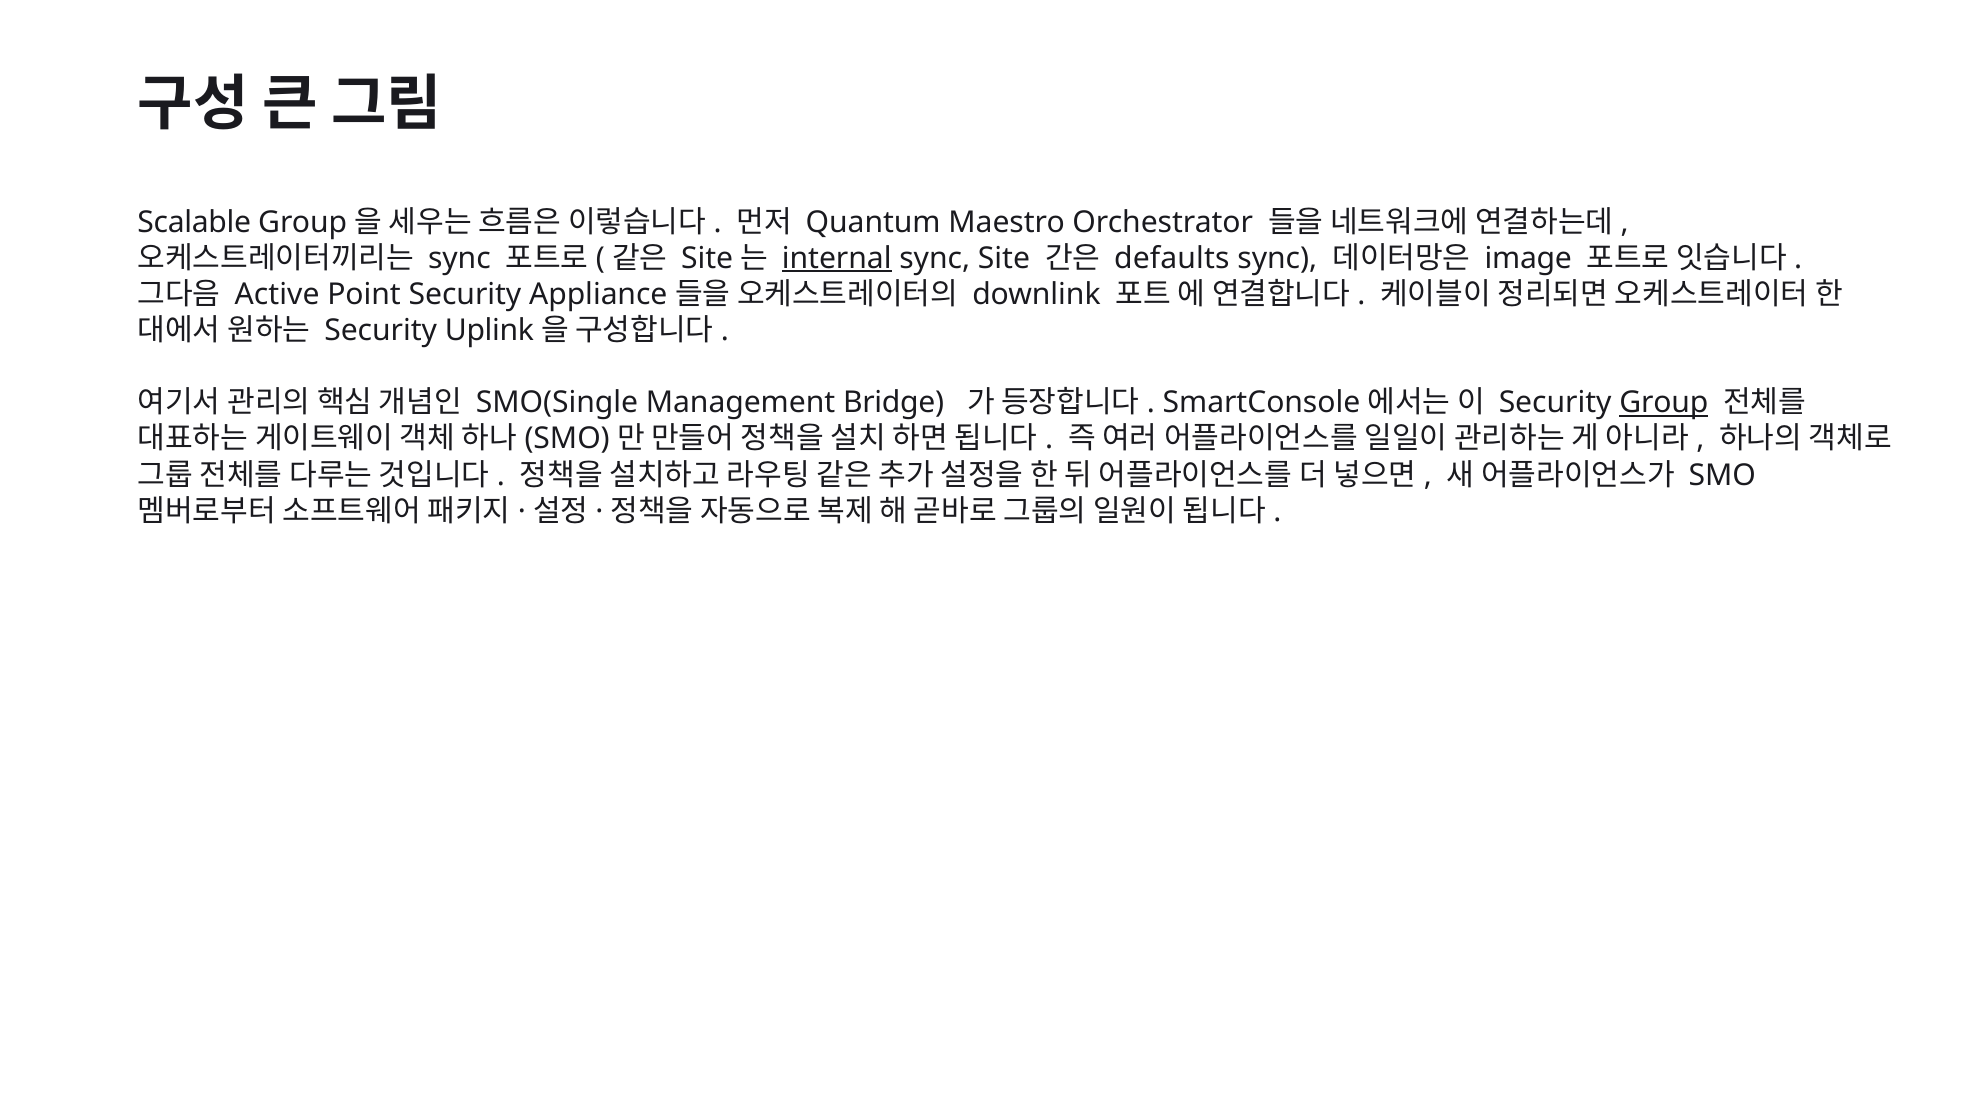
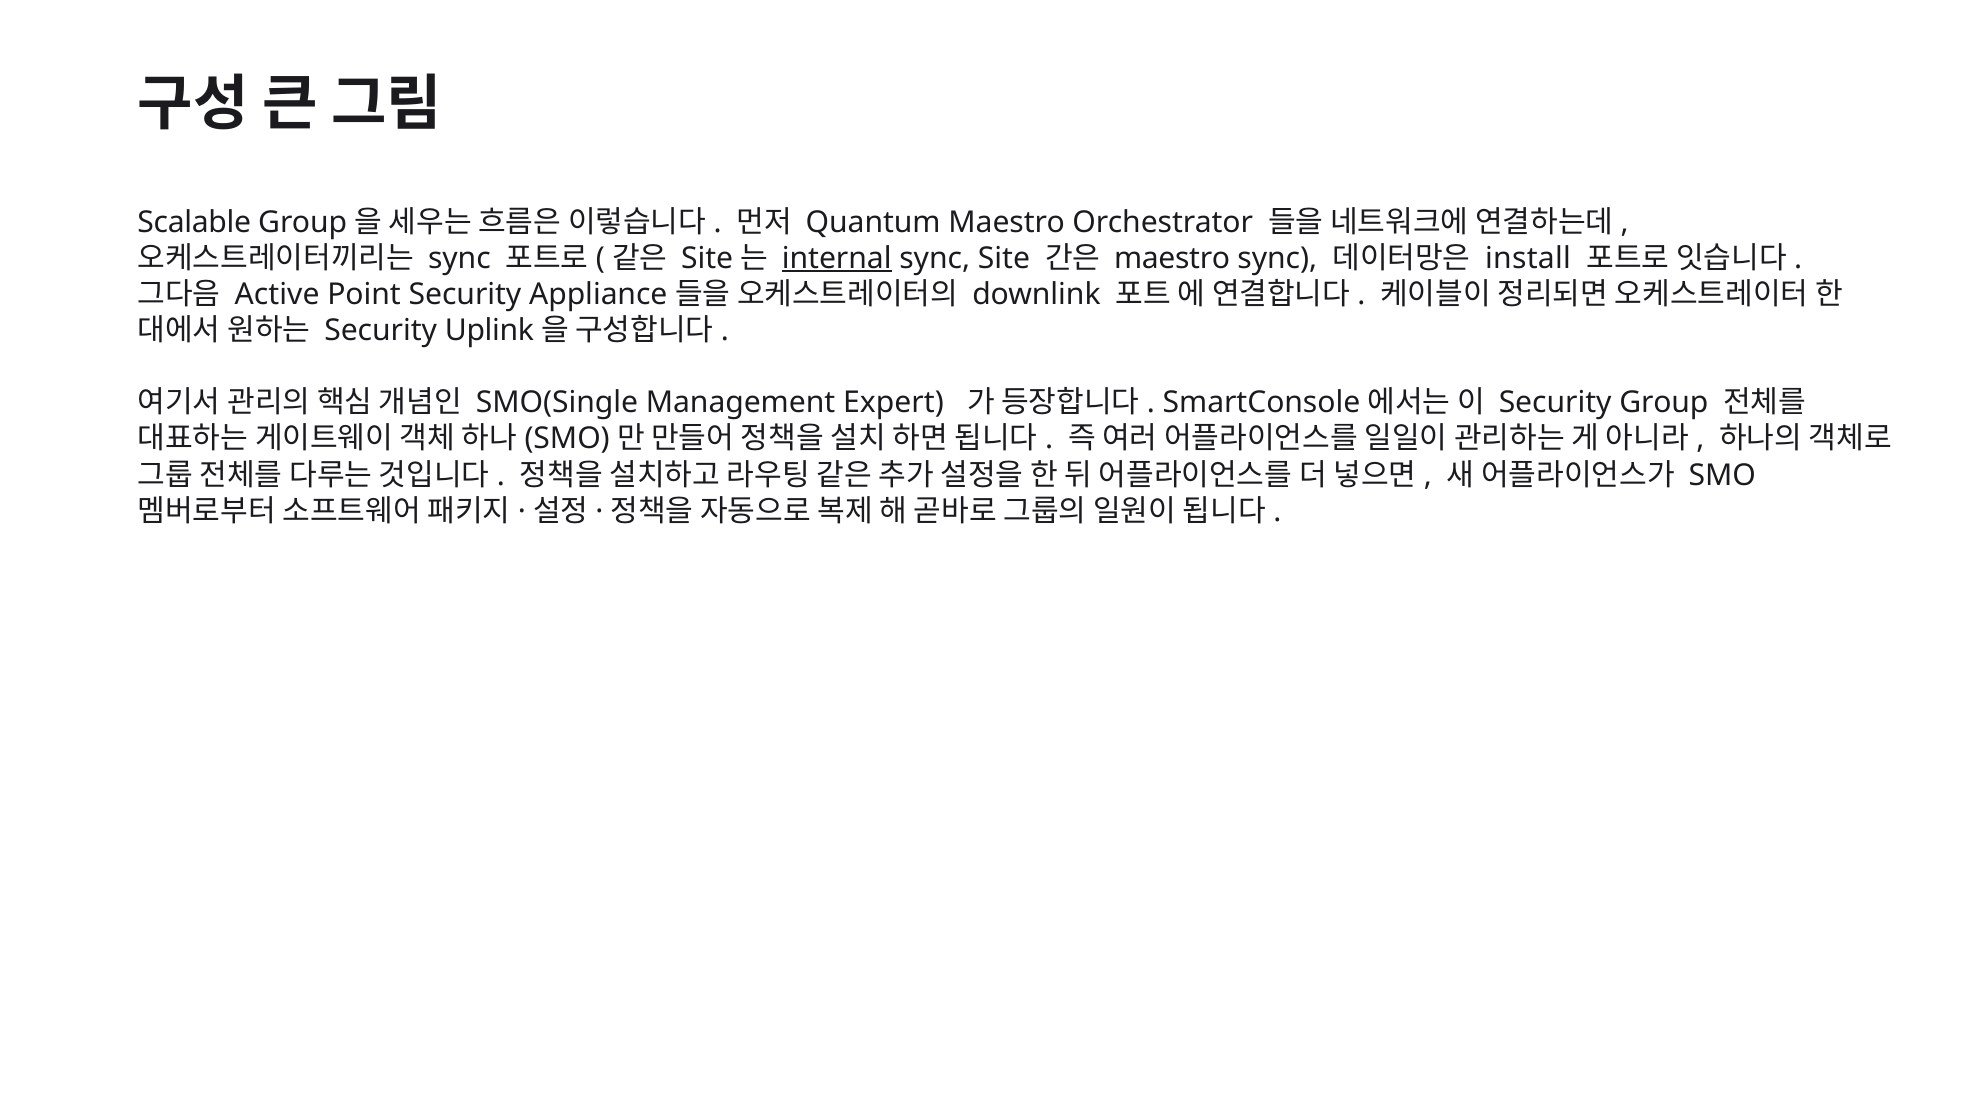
defaults: defaults -> maestro (1172, 258)
image: image -> install (1528, 258)
Bridge: Bridge -> Expert (893, 403)
Group underline: present -> none (1664, 403)
